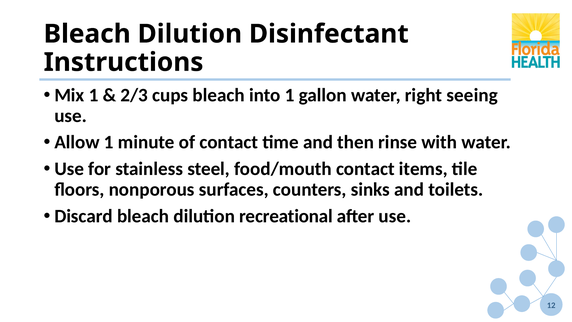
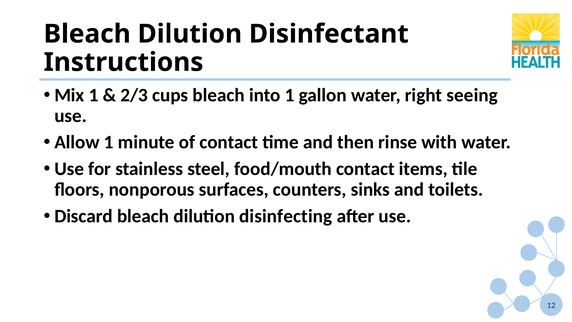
recreational: recreational -> disinfecting (286, 216)
